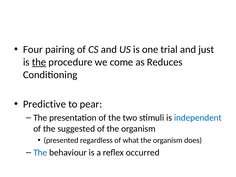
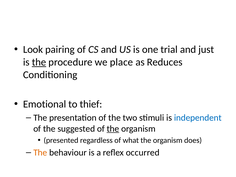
Four: Four -> Look (33, 50)
come: come -> place (121, 62)
Predictive: Predictive -> Emotional (45, 104)
pear: pear -> thief (91, 104)
the underline: none -> present (113, 129)
The colour: blue -> orange (40, 152)
